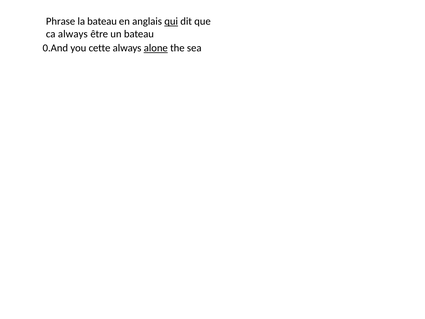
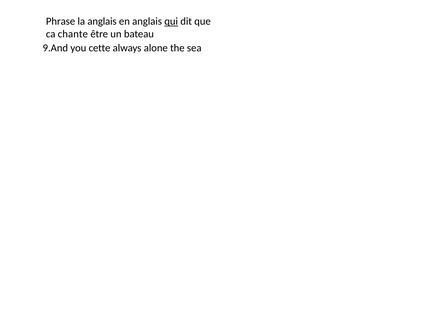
la bateau: bateau -> anglais (102, 21)
ca always: always -> chante (73, 34)
0.And: 0.And -> 9.And (55, 48)
alone underline: present -> none (156, 48)
